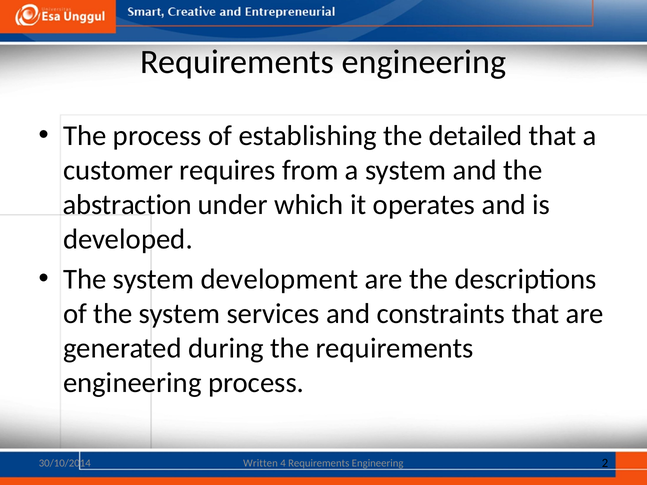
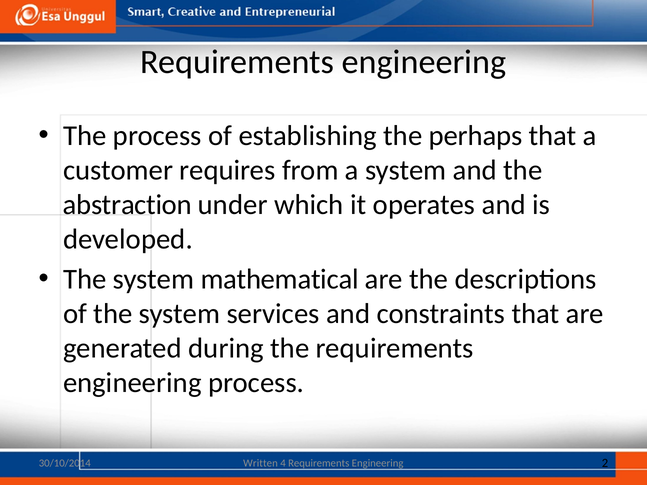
detailed: detailed -> perhaps (476, 136)
development: development -> mathematical (280, 279)
